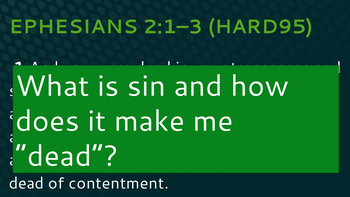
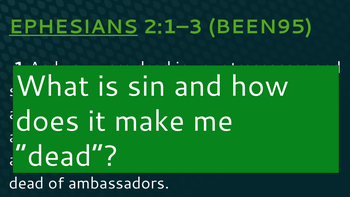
EPHESIANS underline: none -> present (73, 27)
HARD95: HARD95 -> BEEN95 (260, 27)
contentment: contentment -> ambassadors (119, 183)
